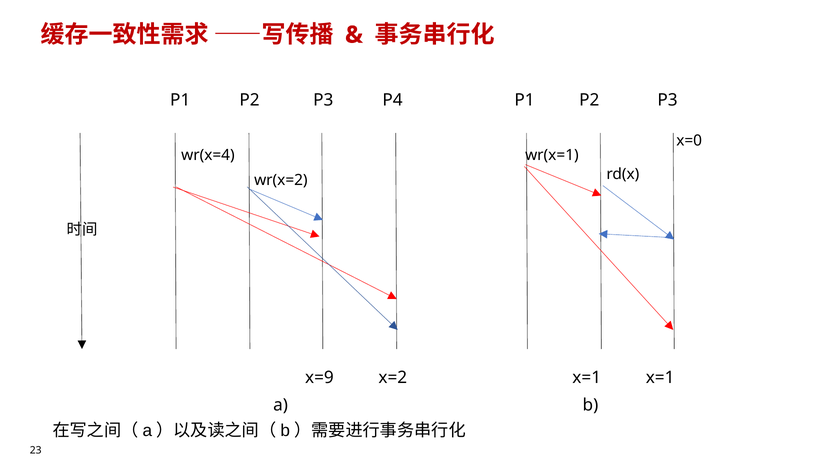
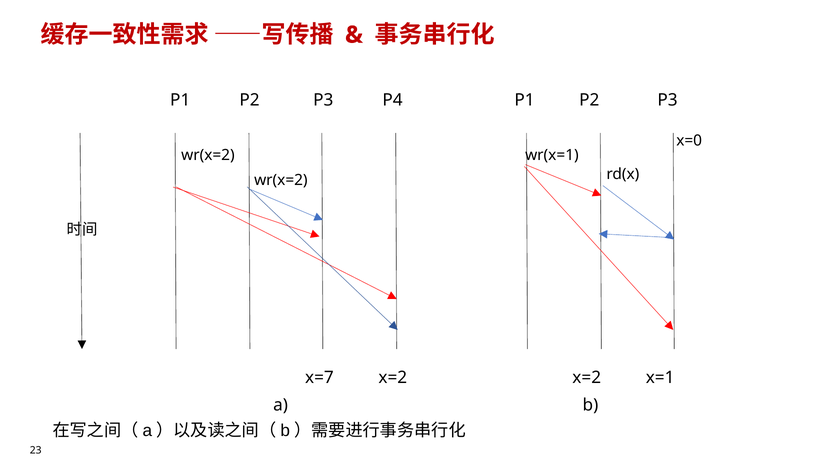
wr(x=4: wr(x=4 -> wr(x=2 (208, 155)
x=9: x=9 -> x=7 (319, 378)
x=2 x=1: x=1 -> x=2 (587, 378)
